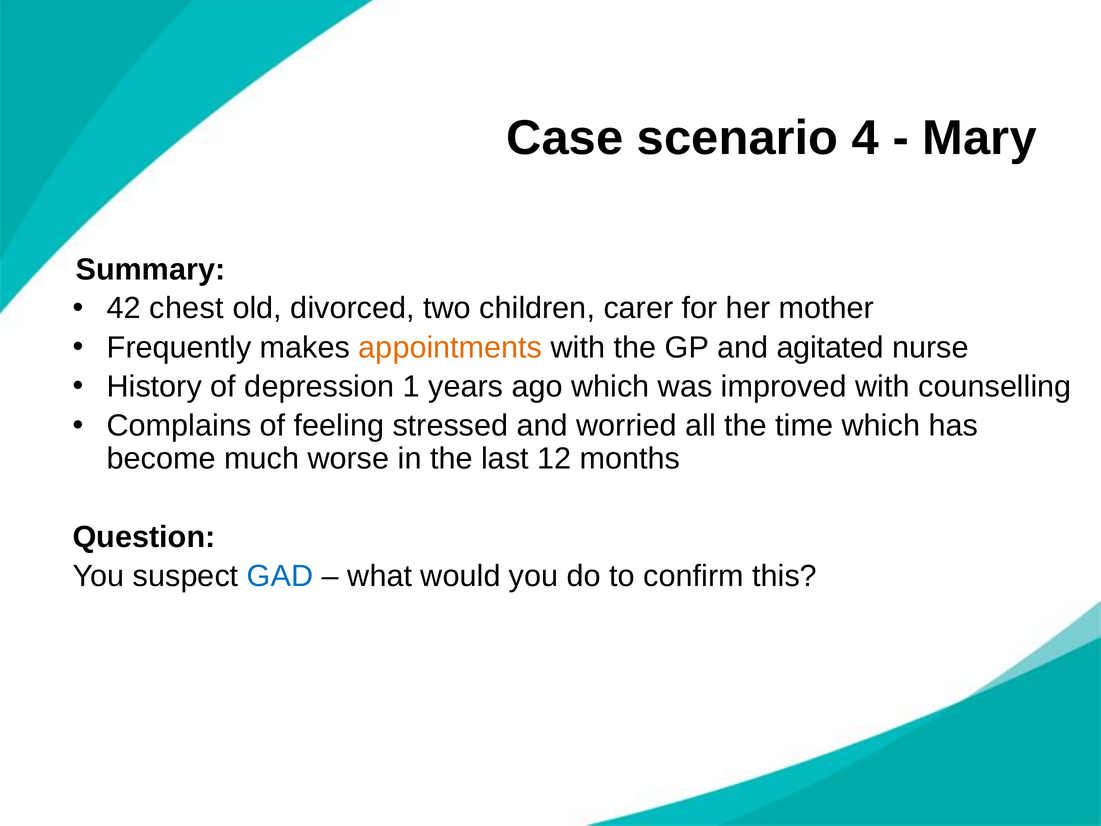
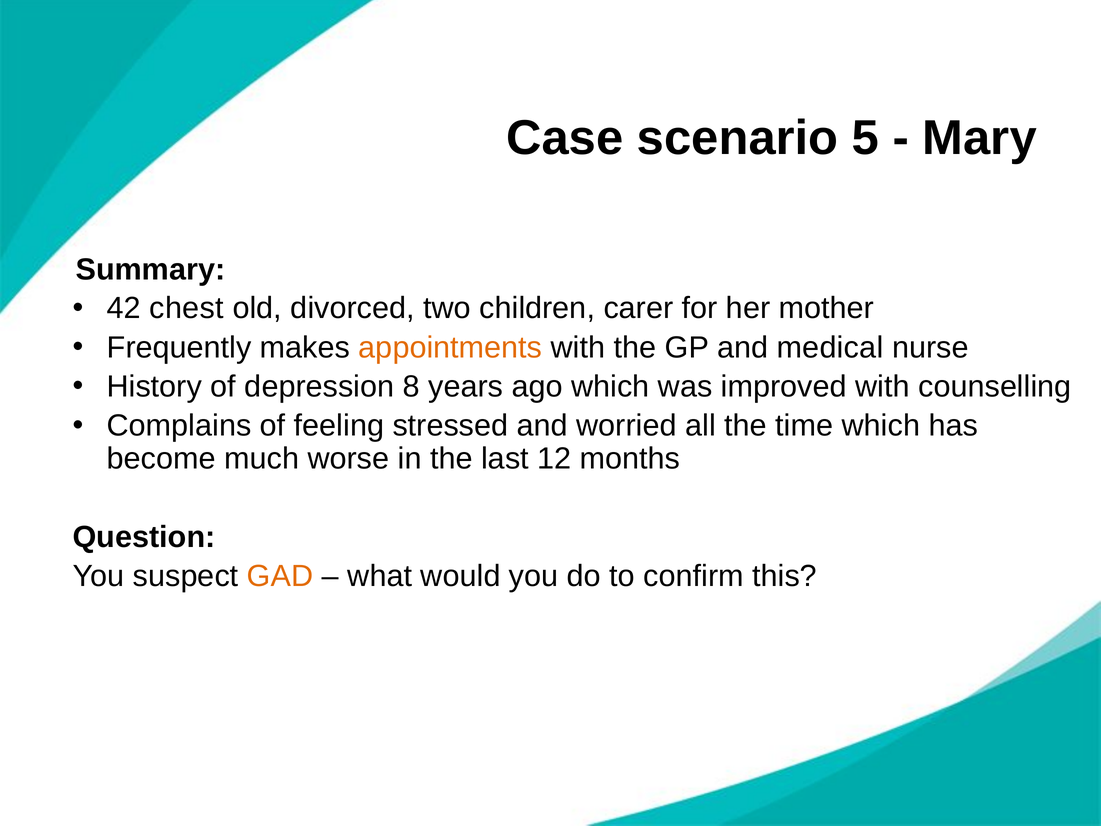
4: 4 -> 5 (865, 138)
agitated: agitated -> medical (830, 347)
1: 1 -> 8 (411, 387)
GAD colour: blue -> orange (280, 576)
